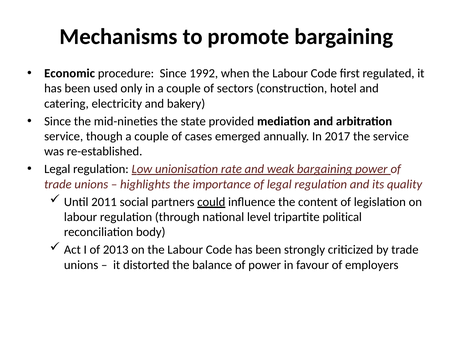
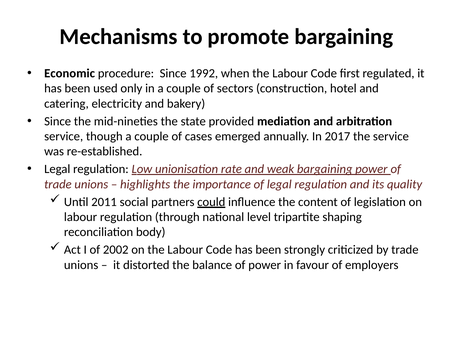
political: political -> shaping (342, 217)
2013: 2013 -> 2002 (116, 250)
